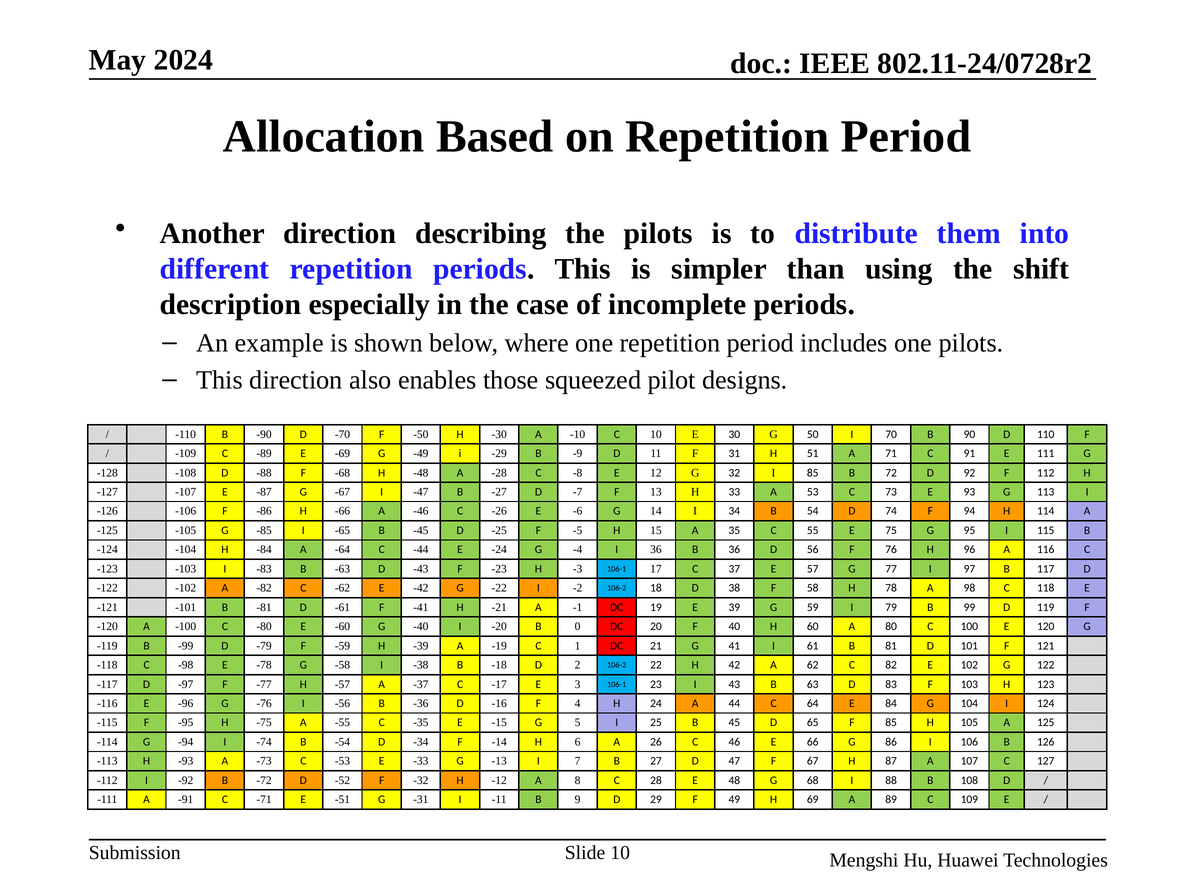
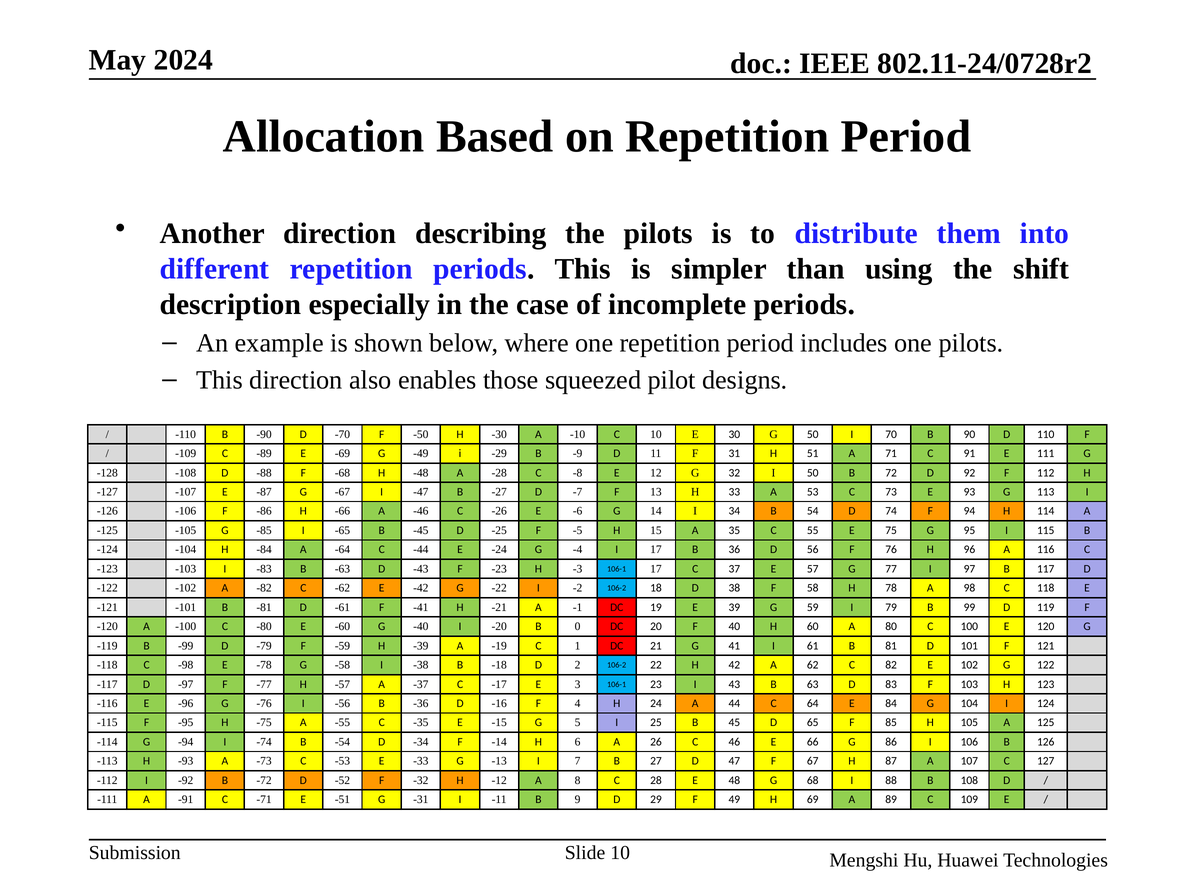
I 85: 85 -> 50 (813, 473)
I 36: 36 -> 17 (656, 549)
